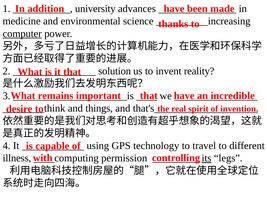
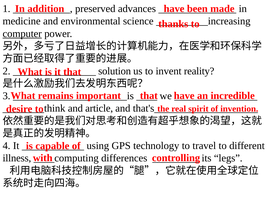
university: university -> preserved (95, 9)
things: things -> article (99, 108)
permission: permission -> differences (124, 158)
its underline: present -> none (207, 158)
